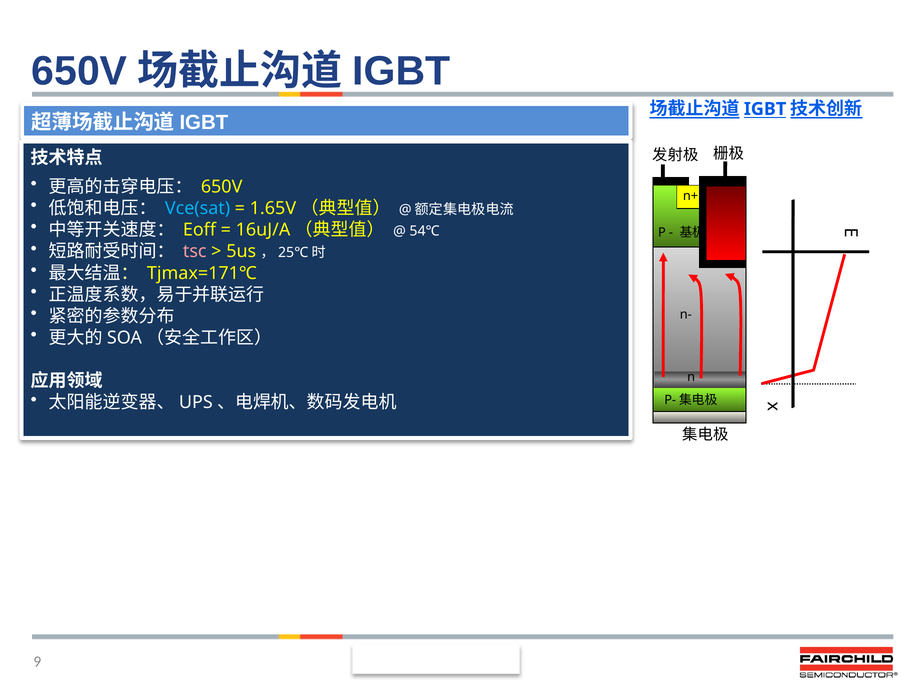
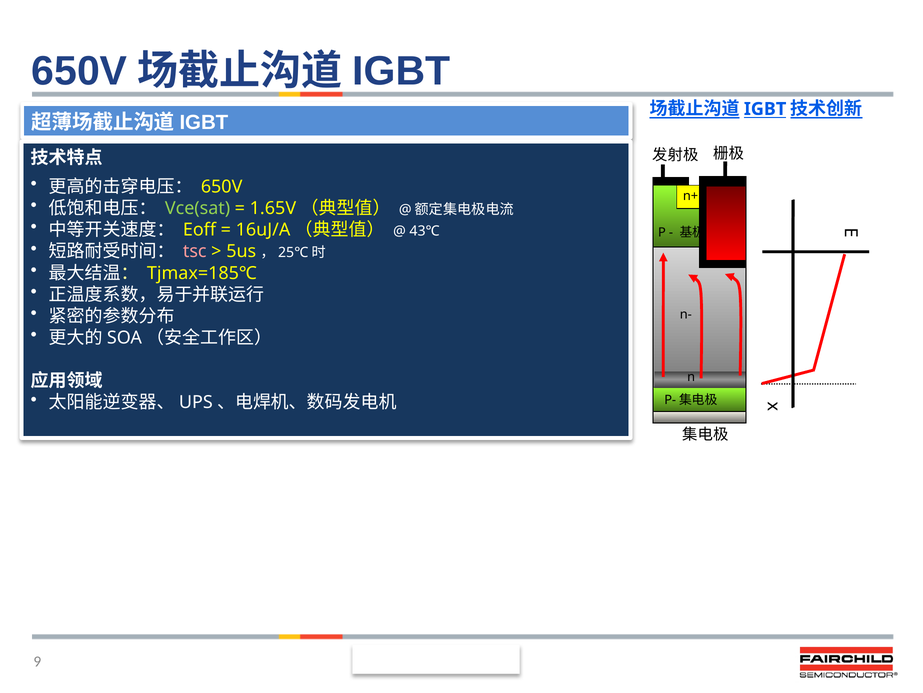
Vce(sat colour: light blue -> light green (198, 208)
54℃: 54℃ -> 43℃ (425, 231)
Tjmax=171℃: Tjmax=171℃ -> Tjmax=185℃ (202, 273)
